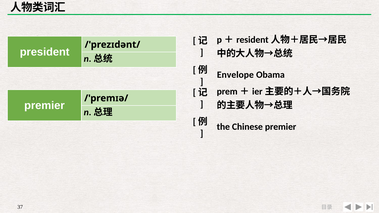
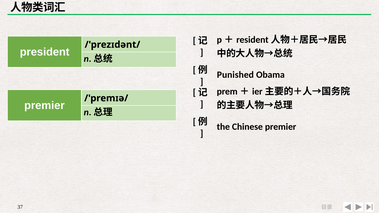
Envelope: Envelope -> Punished (235, 75)
